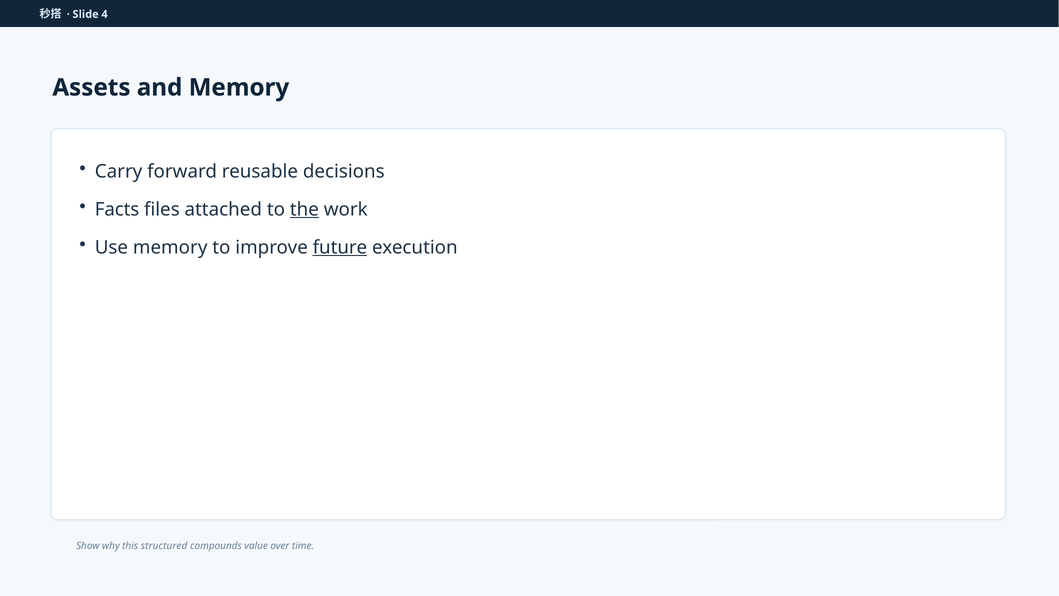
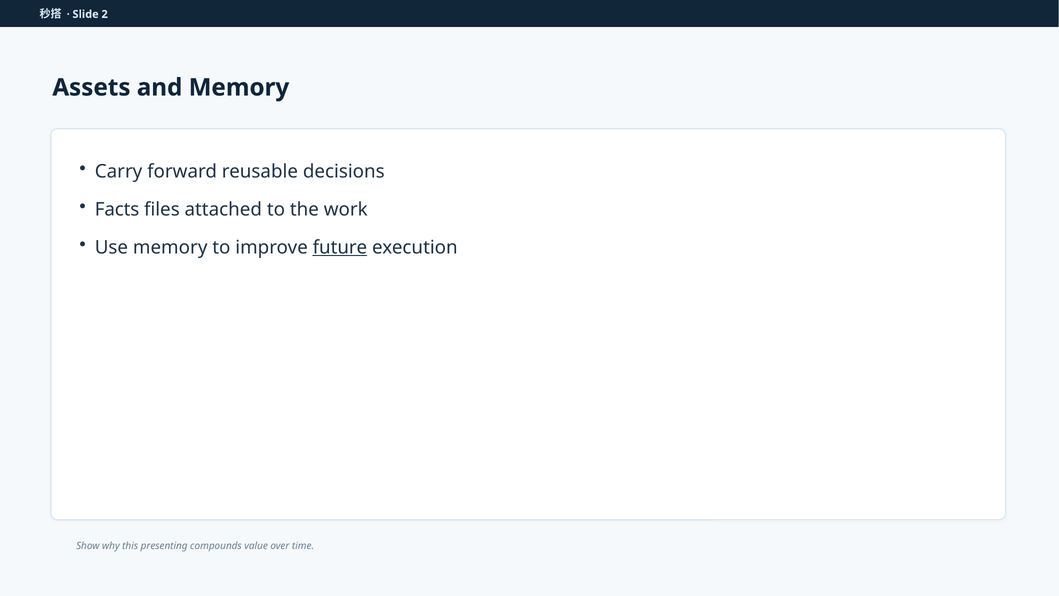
4: 4 -> 2 (105, 14)
the underline: present -> none (304, 209)
structured: structured -> presenting (164, 546)
